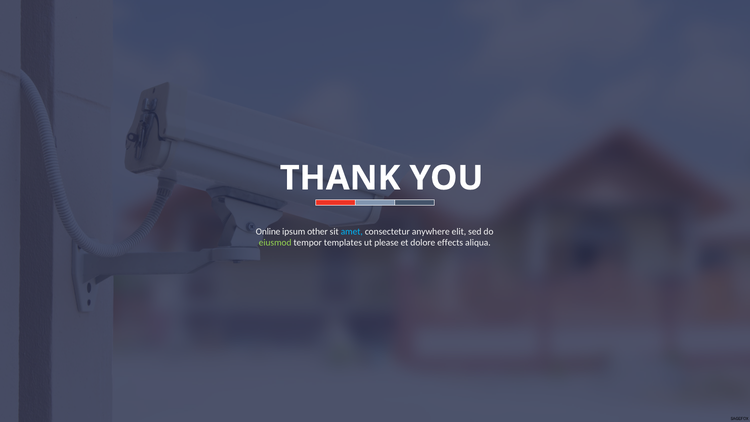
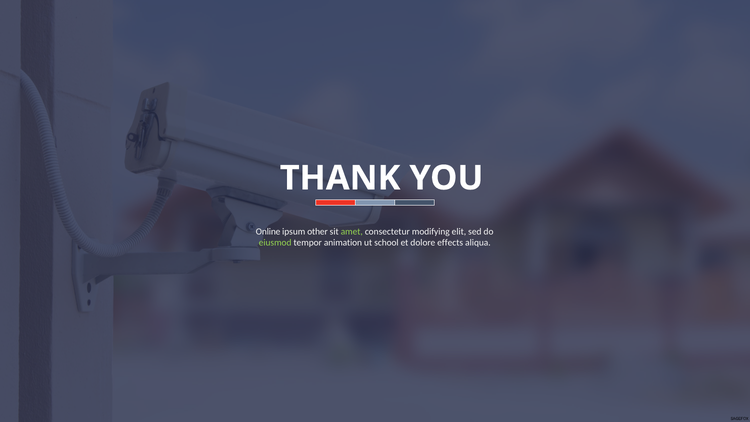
amet colour: light blue -> light green (352, 232)
anywhere: anywhere -> modifying (431, 232)
templates: templates -> animation (343, 243)
please: please -> school (386, 243)
